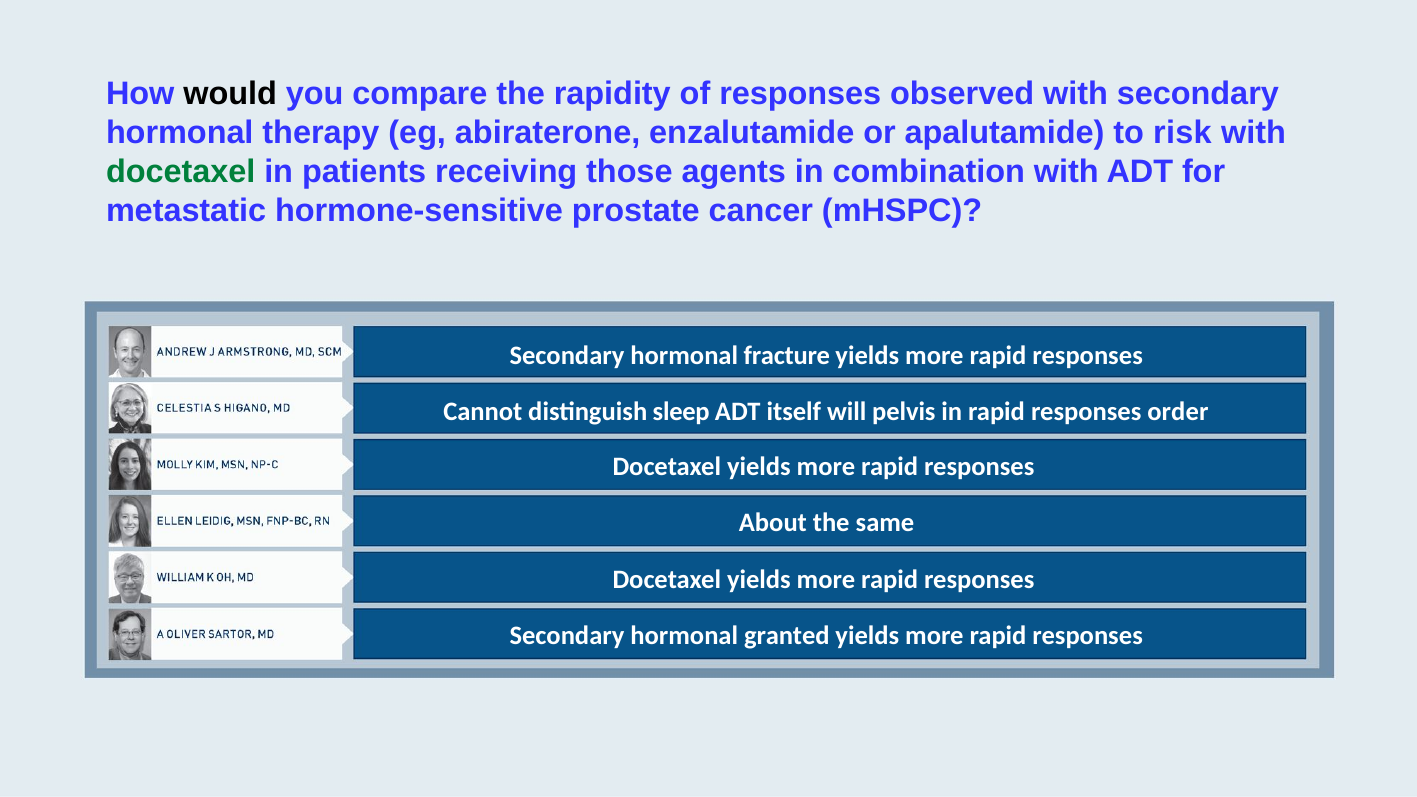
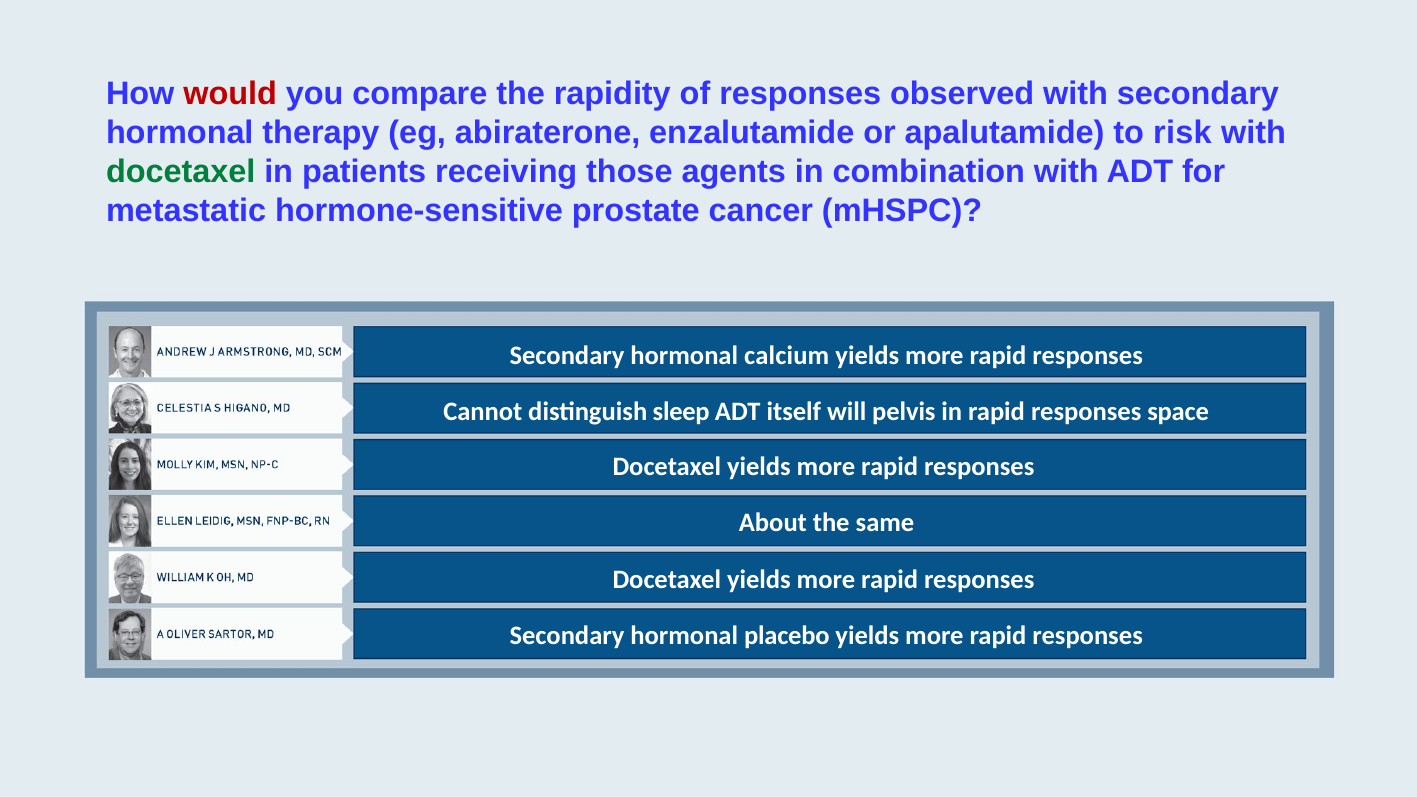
would colour: black -> red (230, 94)
fracture: fracture -> calcium (787, 355)
order: order -> space (1178, 412)
granted: granted -> placebo (787, 635)
